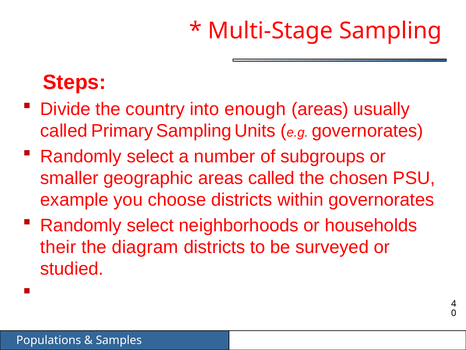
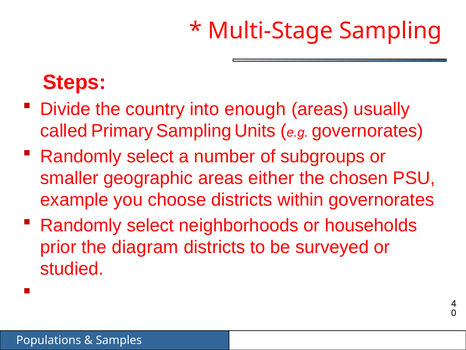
areas called: called -> either (271, 178)
their: their -> prior (58, 247)
